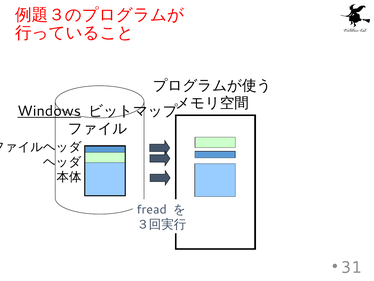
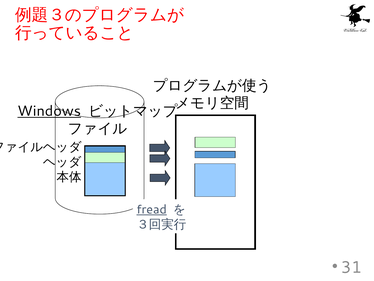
fread underline: none -> present (152, 209)
